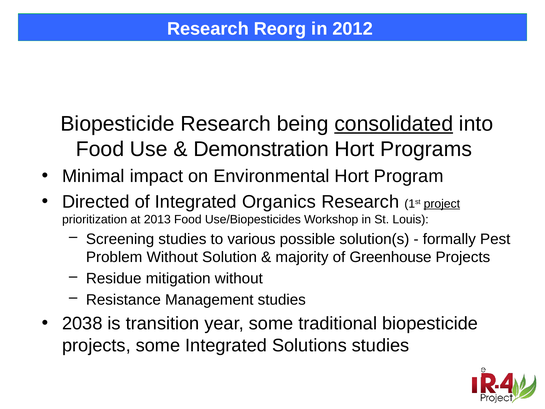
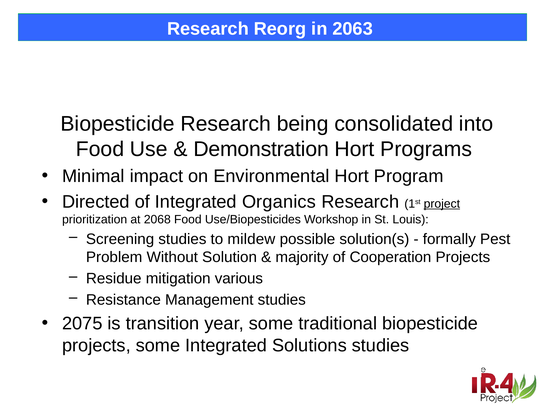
2012: 2012 -> 2063 (353, 29)
consolidated underline: present -> none (394, 124)
2013: 2013 -> 2068 (157, 219)
various: various -> mildew (251, 239)
Greenhouse: Greenhouse -> Cooperation (390, 257)
mitigation without: without -> various (239, 278)
2038: 2038 -> 2075 (82, 323)
